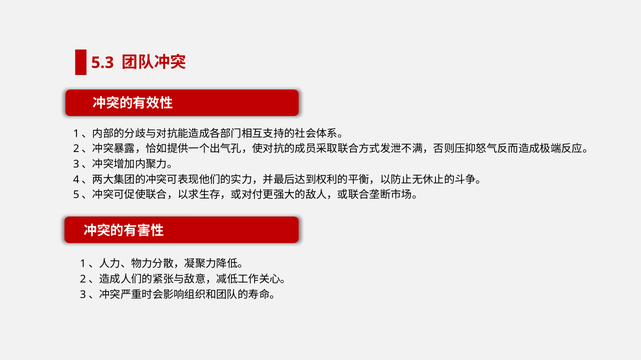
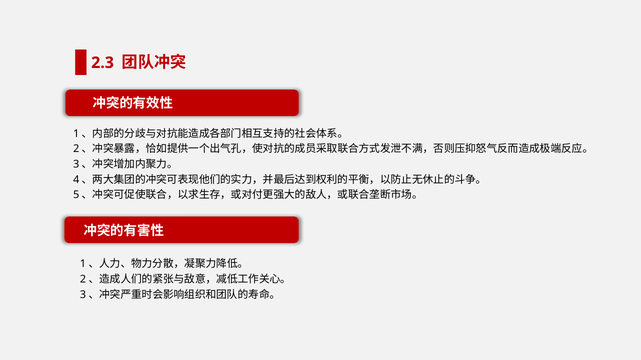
5.3: 5.3 -> 2.3 (103, 63)
